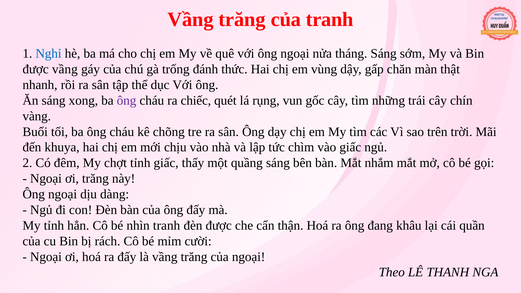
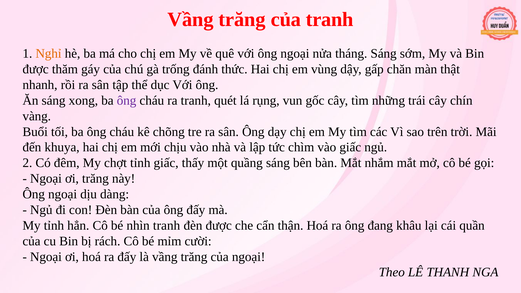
Nghỉ colour: blue -> orange (49, 54)
được vầng: vầng -> thăm (65, 69)
ra chiếc: chiếc -> tranh (196, 100)
